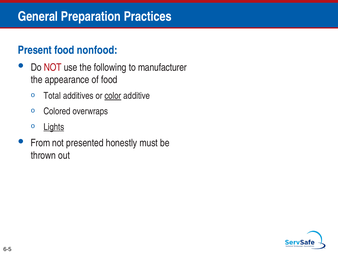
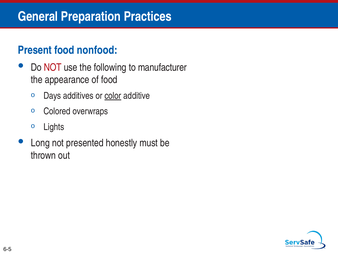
Total: Total -> Days (52, 96)
Lights underline: present -> none (54, 127)
From: From -> Long (40, 143)
